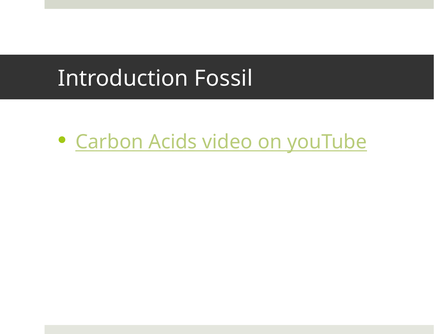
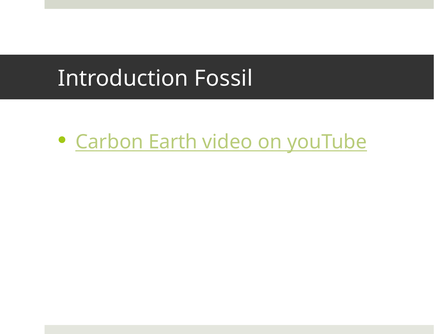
Acids: Acids -> Earth (173, 142)
